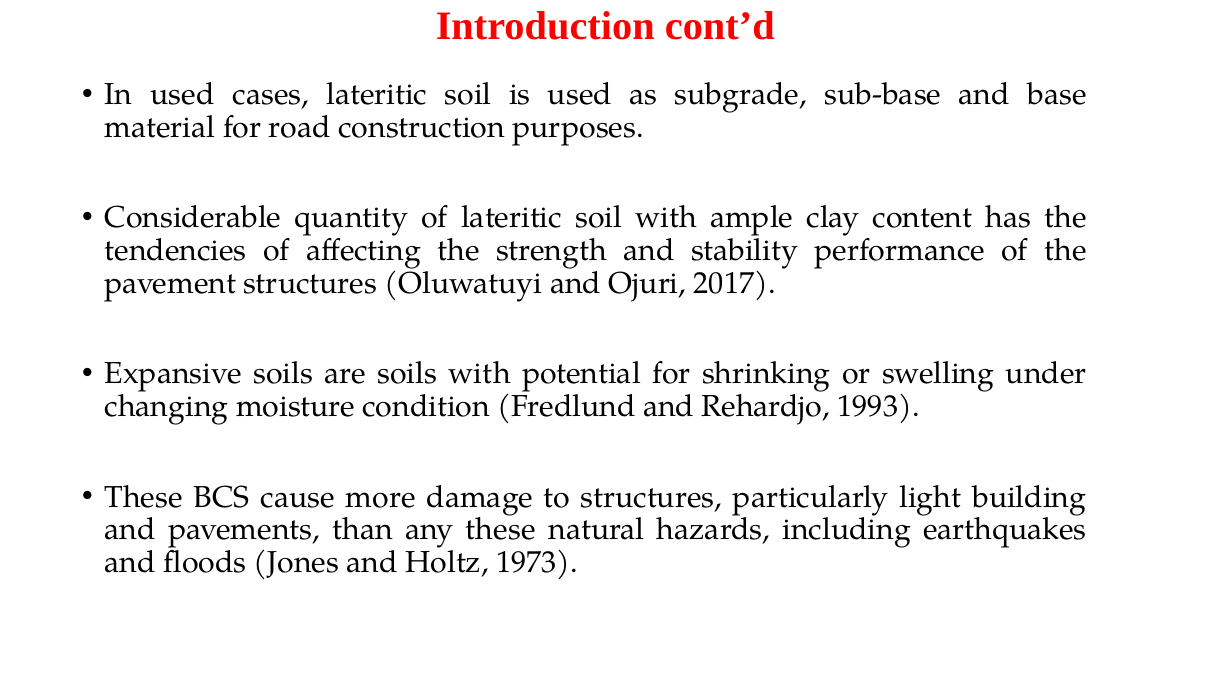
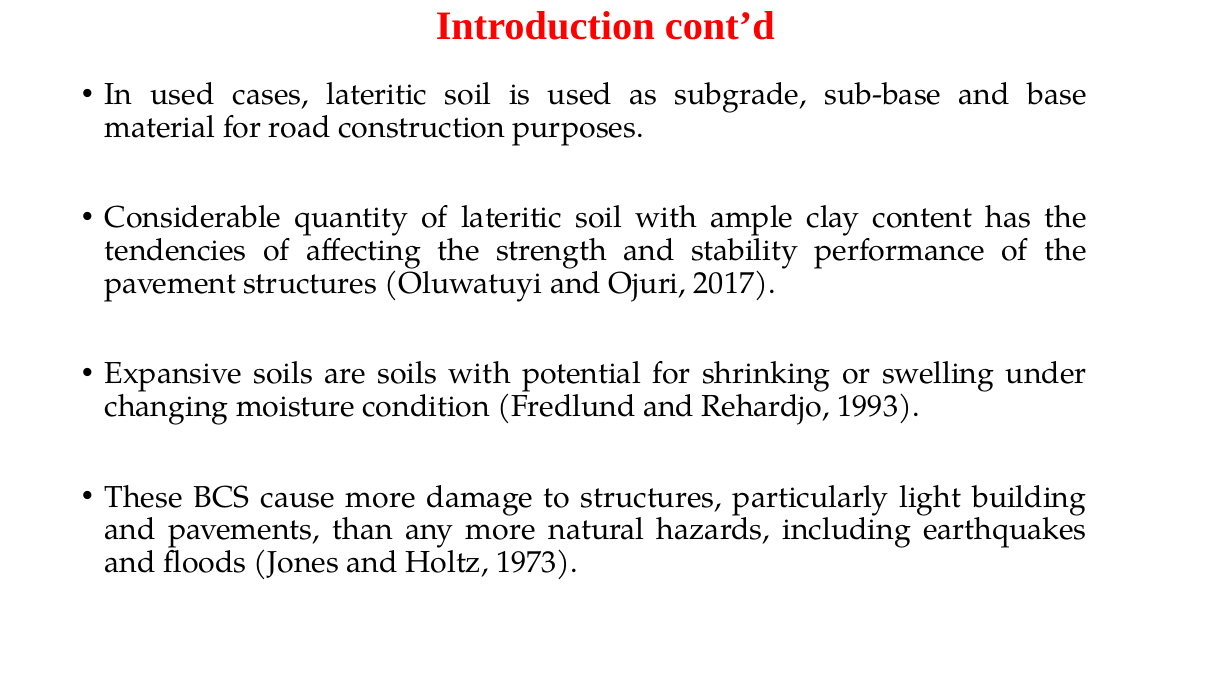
any these: these -> more (501, 530)
